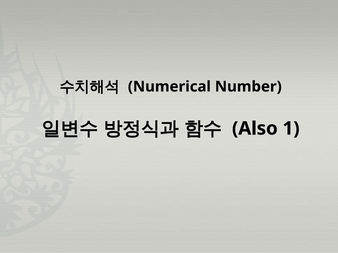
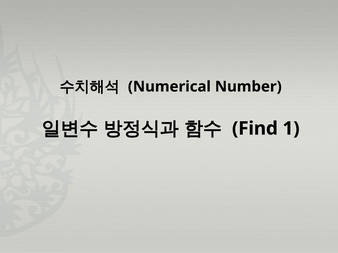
Also: Also -> Find (255, 129)
